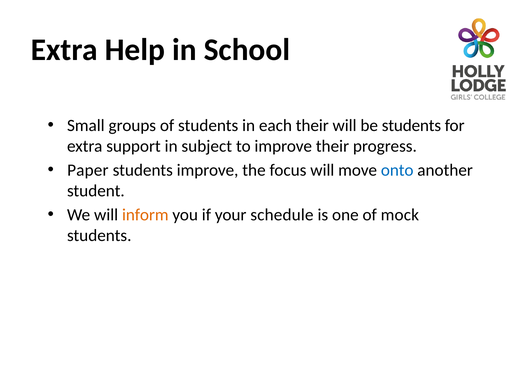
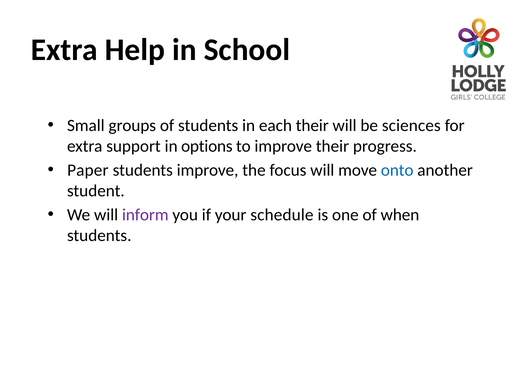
be students: students -> sciences (411, 126)
subject: subject -> options (207, 146)
inform colour: orange -> purple (145, 215)
mock: mock -> when (400, 215)
